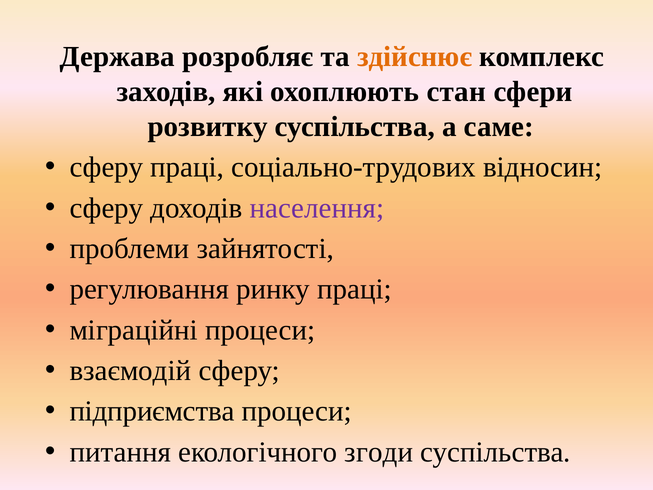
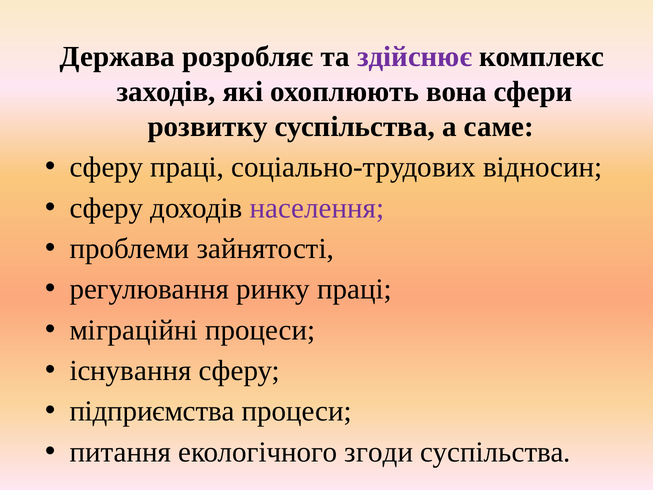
здійснює colour: orange -> purple (415, 57)
стан: стан -> вона (457, 92)
взаємодій: взаємодій -> існування (130, 371)
